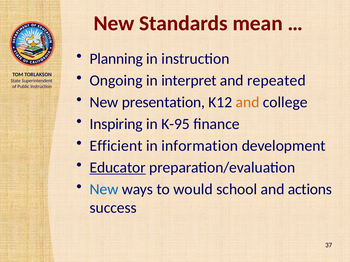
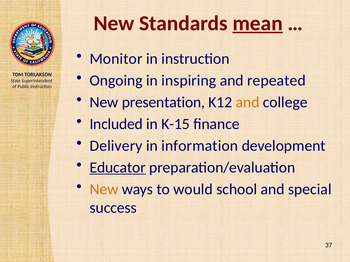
mean underline: none -> present (258, 23)
Planning: Planning -> Monitor (116, 59)
interpret: interpret -> inspiring (189, 81)
Inspiring: Inspiring -> Included (116, 124)
K-95: K-95 -> K-15 (176, 124)
Efficient: Efficient -> Delivery (116, 146)
New colour: blue -> orange (104, 190)
actions: actions -> special (310, 190)
